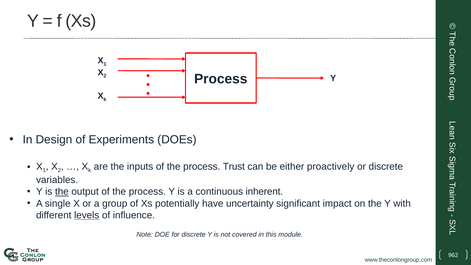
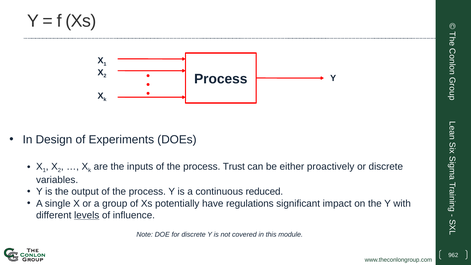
the underline: present -> none (62, 192)
inherent: inherent -> reduced (264, 192)
uncertainty: uncertainty -> regulations (250, 203)
